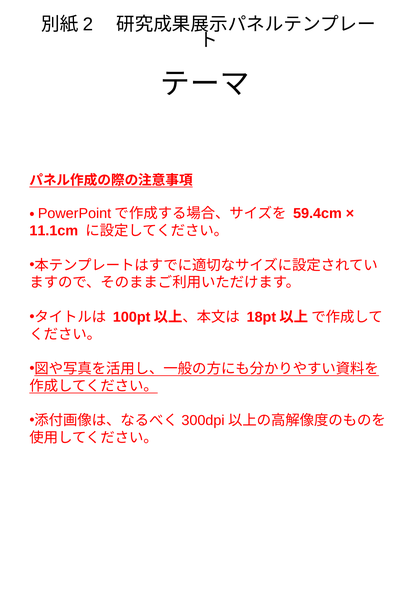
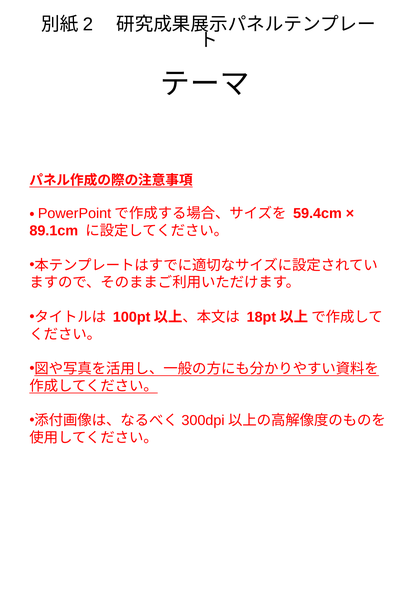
11.1cm: 11.1cm -> 89.1cm (54, 231)
